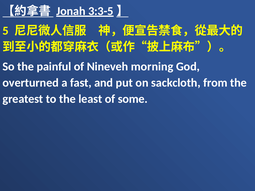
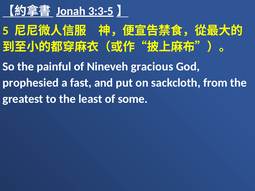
morning: morning -> gracious (152, 67)
overturned: overturned -> prophesied (31, 83)
